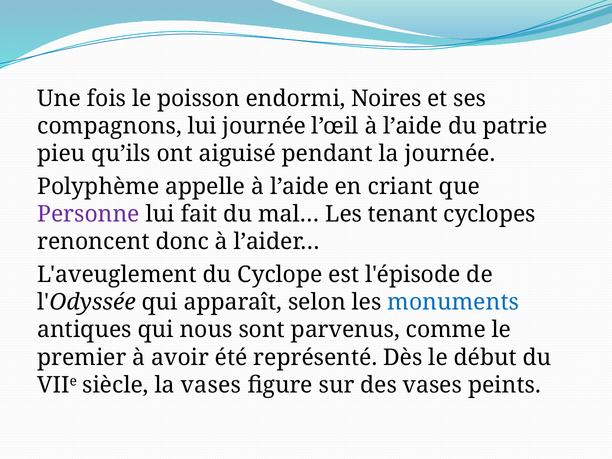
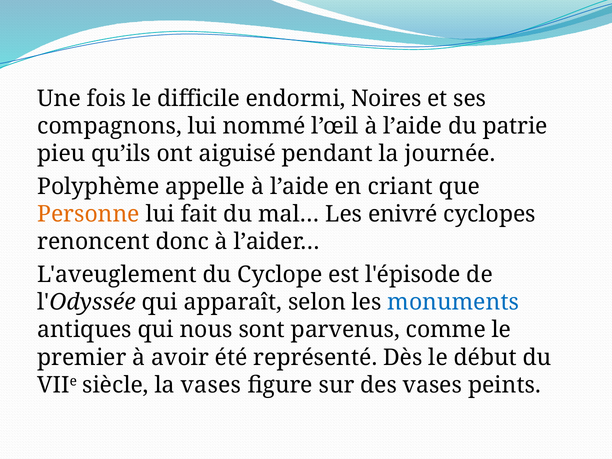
poisson: poisson -> difficile (199, 98)
lui journée: journée -> nommé (264, 126)
Personne colour: purple -> orange (89, 214)
tenant: tenant -> enivré (403, 214)
